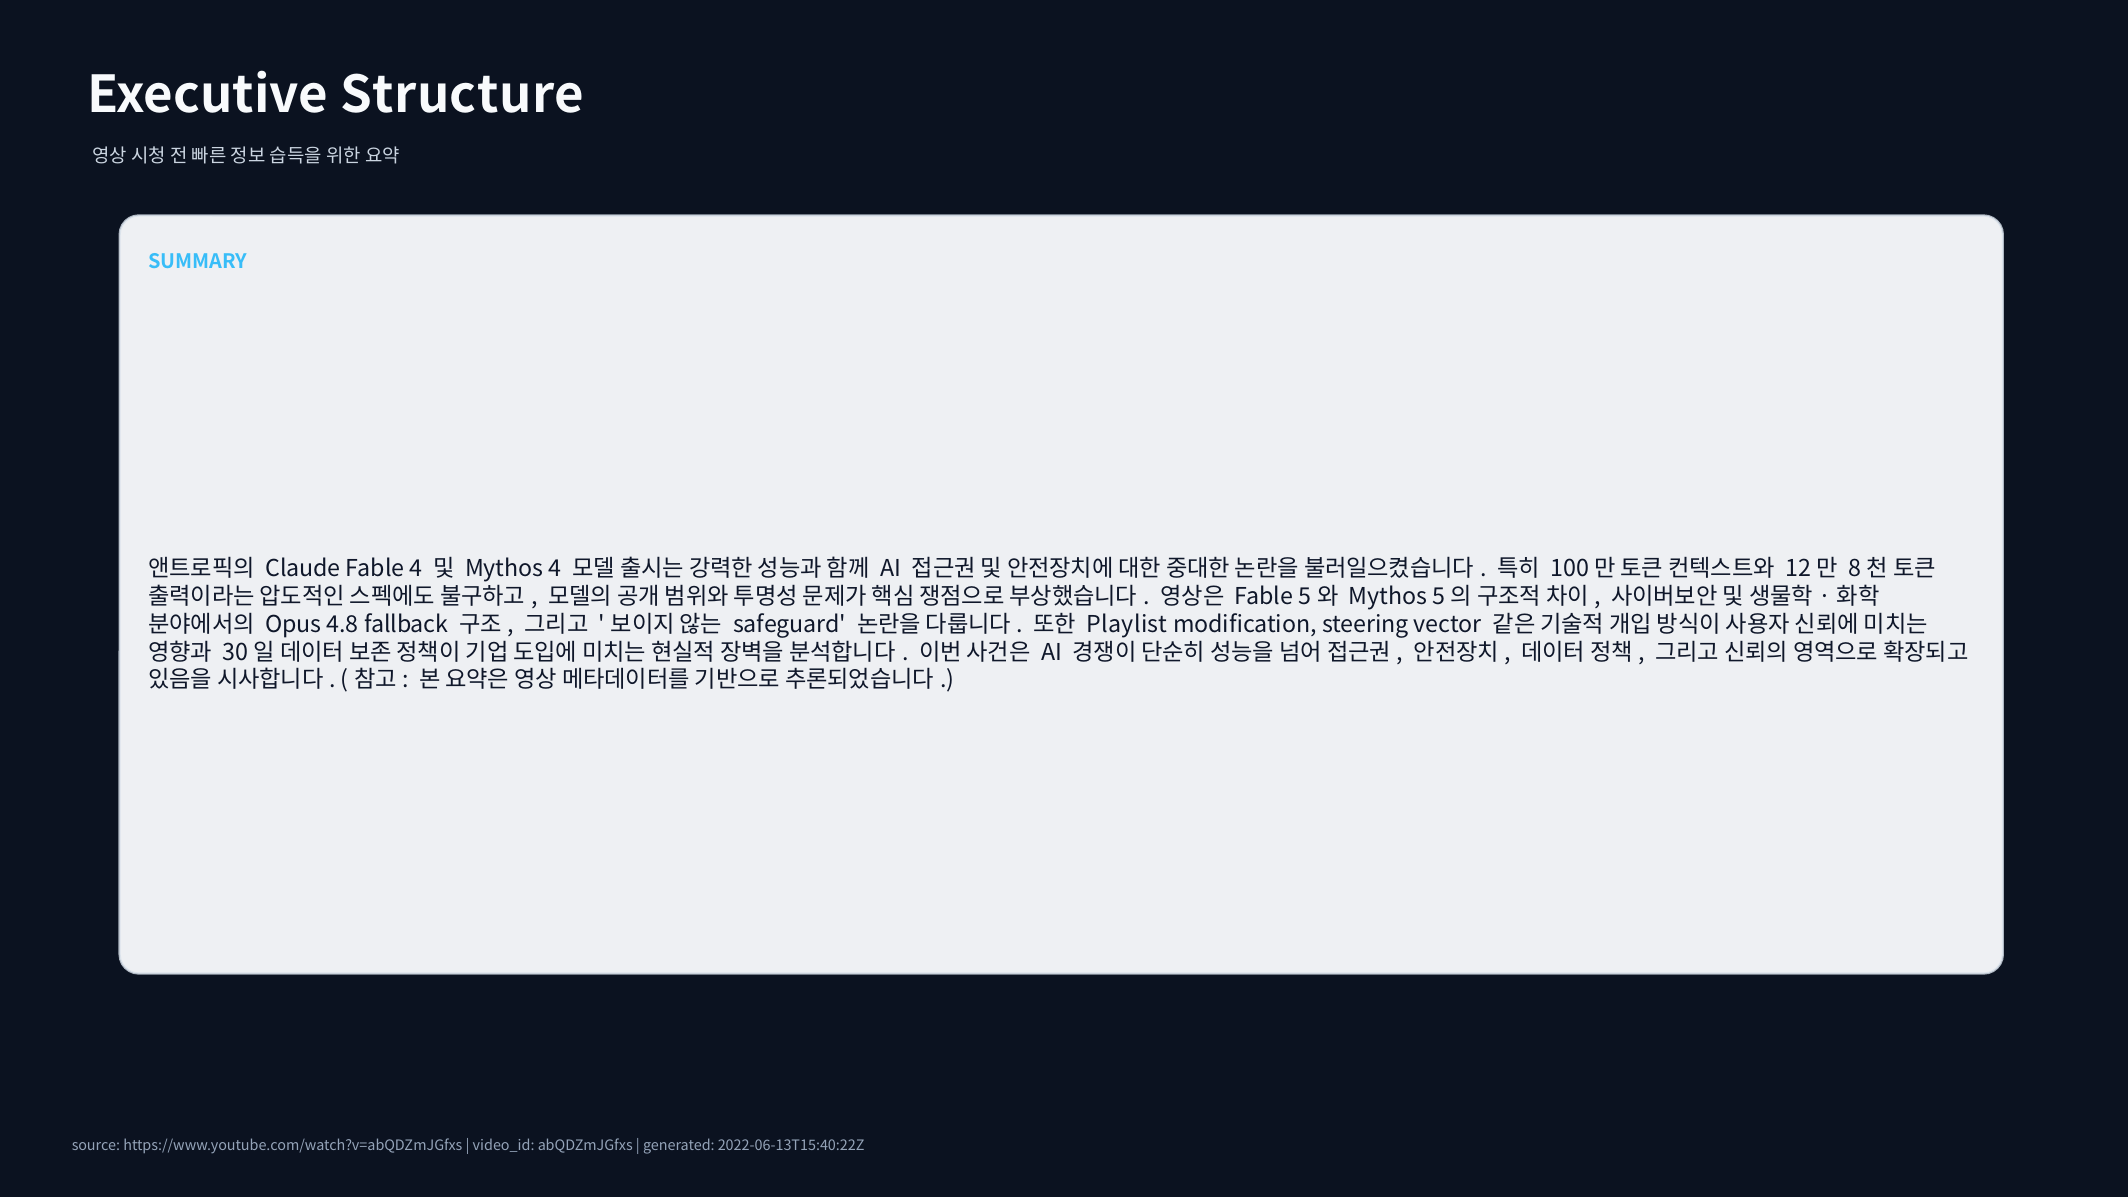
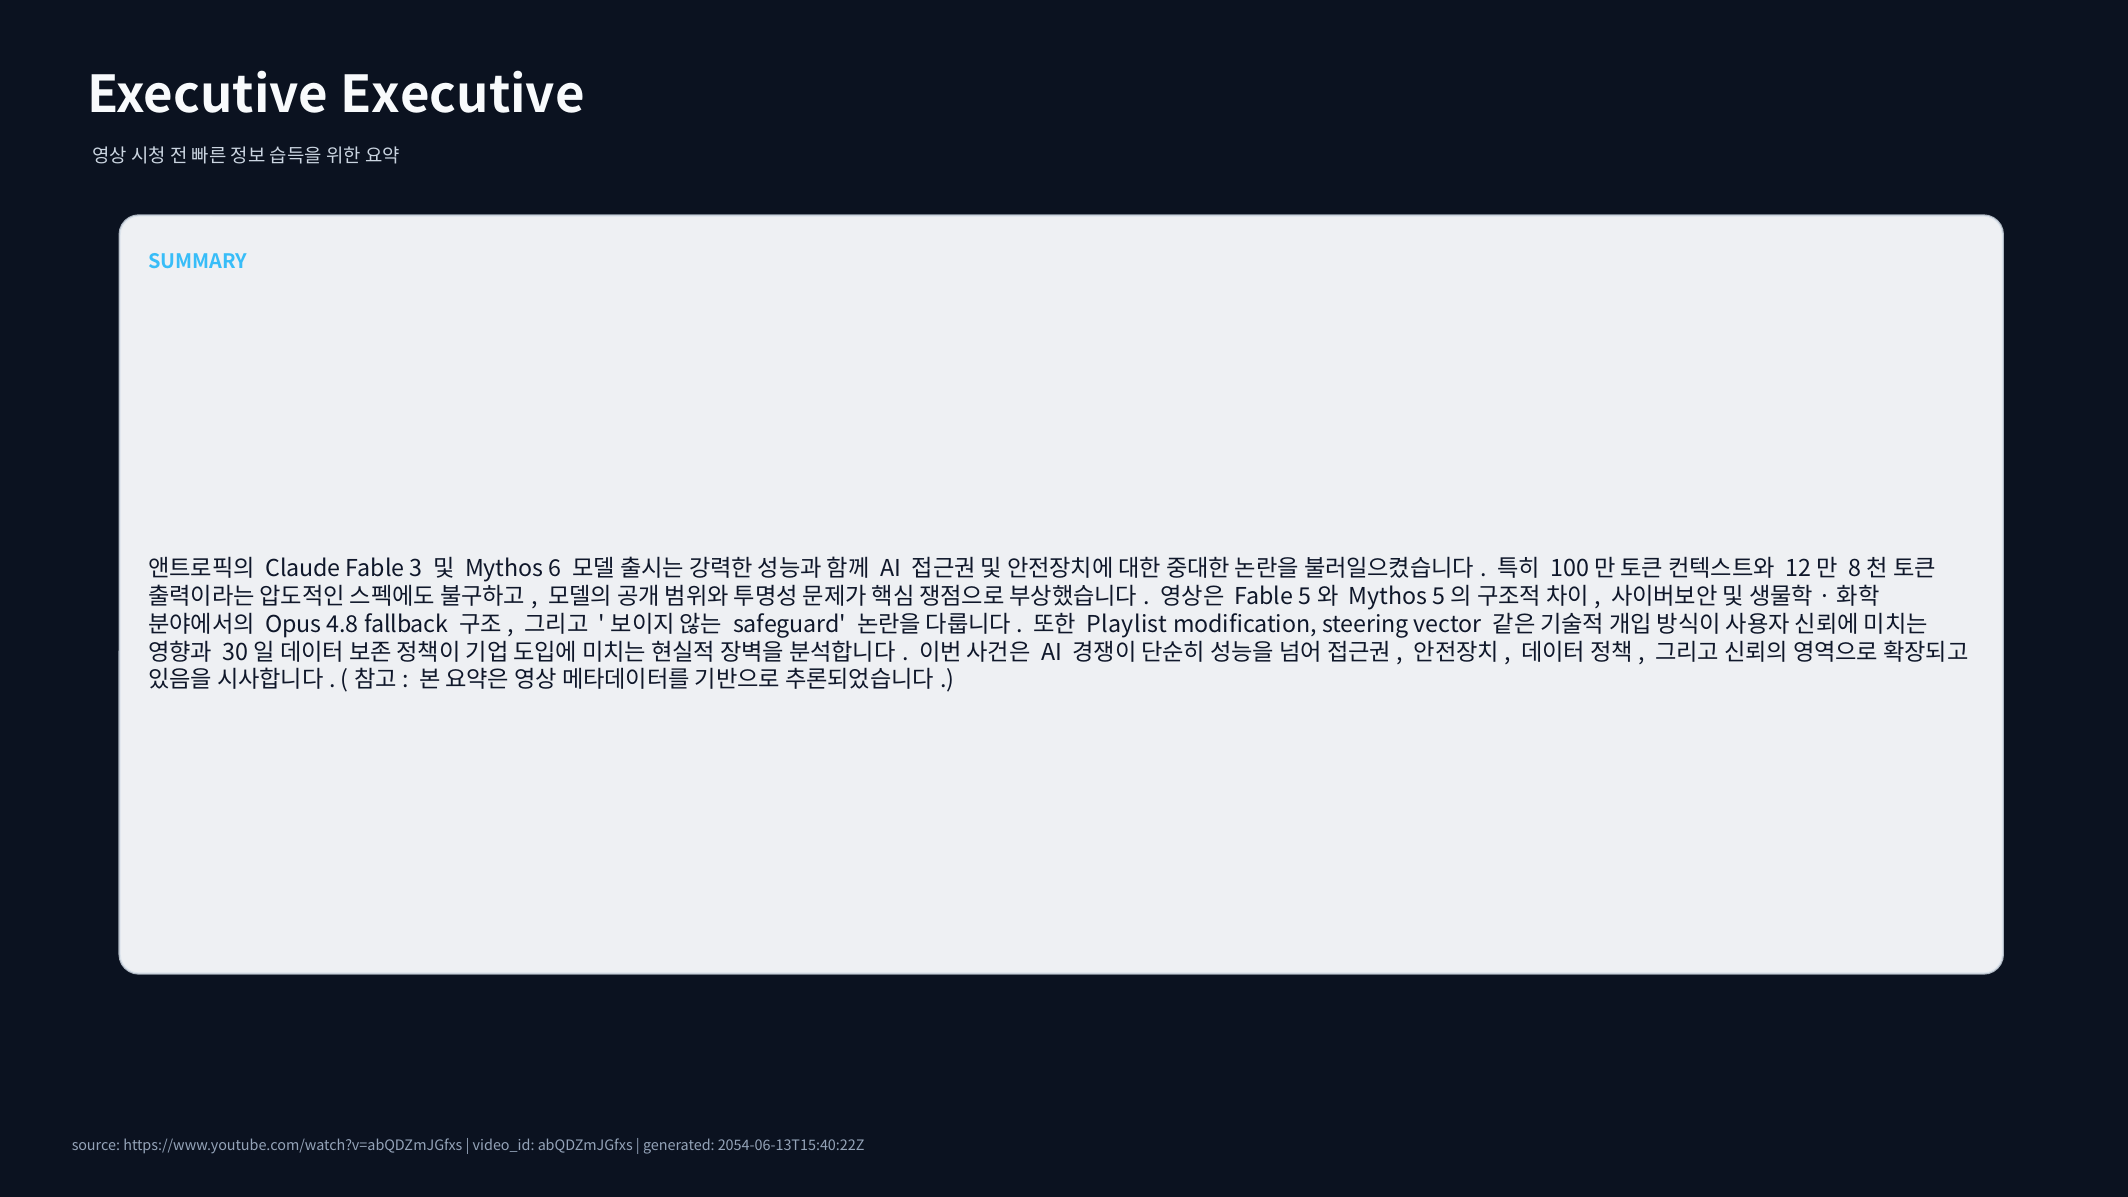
Executive Structure: Structure -> Executive (463, 95)
Fable 4: 4 -> 3 (416, 569)
Mythos 4: 4 -> 6 (555, 569)
2022-06-13T15:40:22Z: 2022-06-13T15:40:22Z -> 2054-06-13T15:40:22Z (791, 1146)
